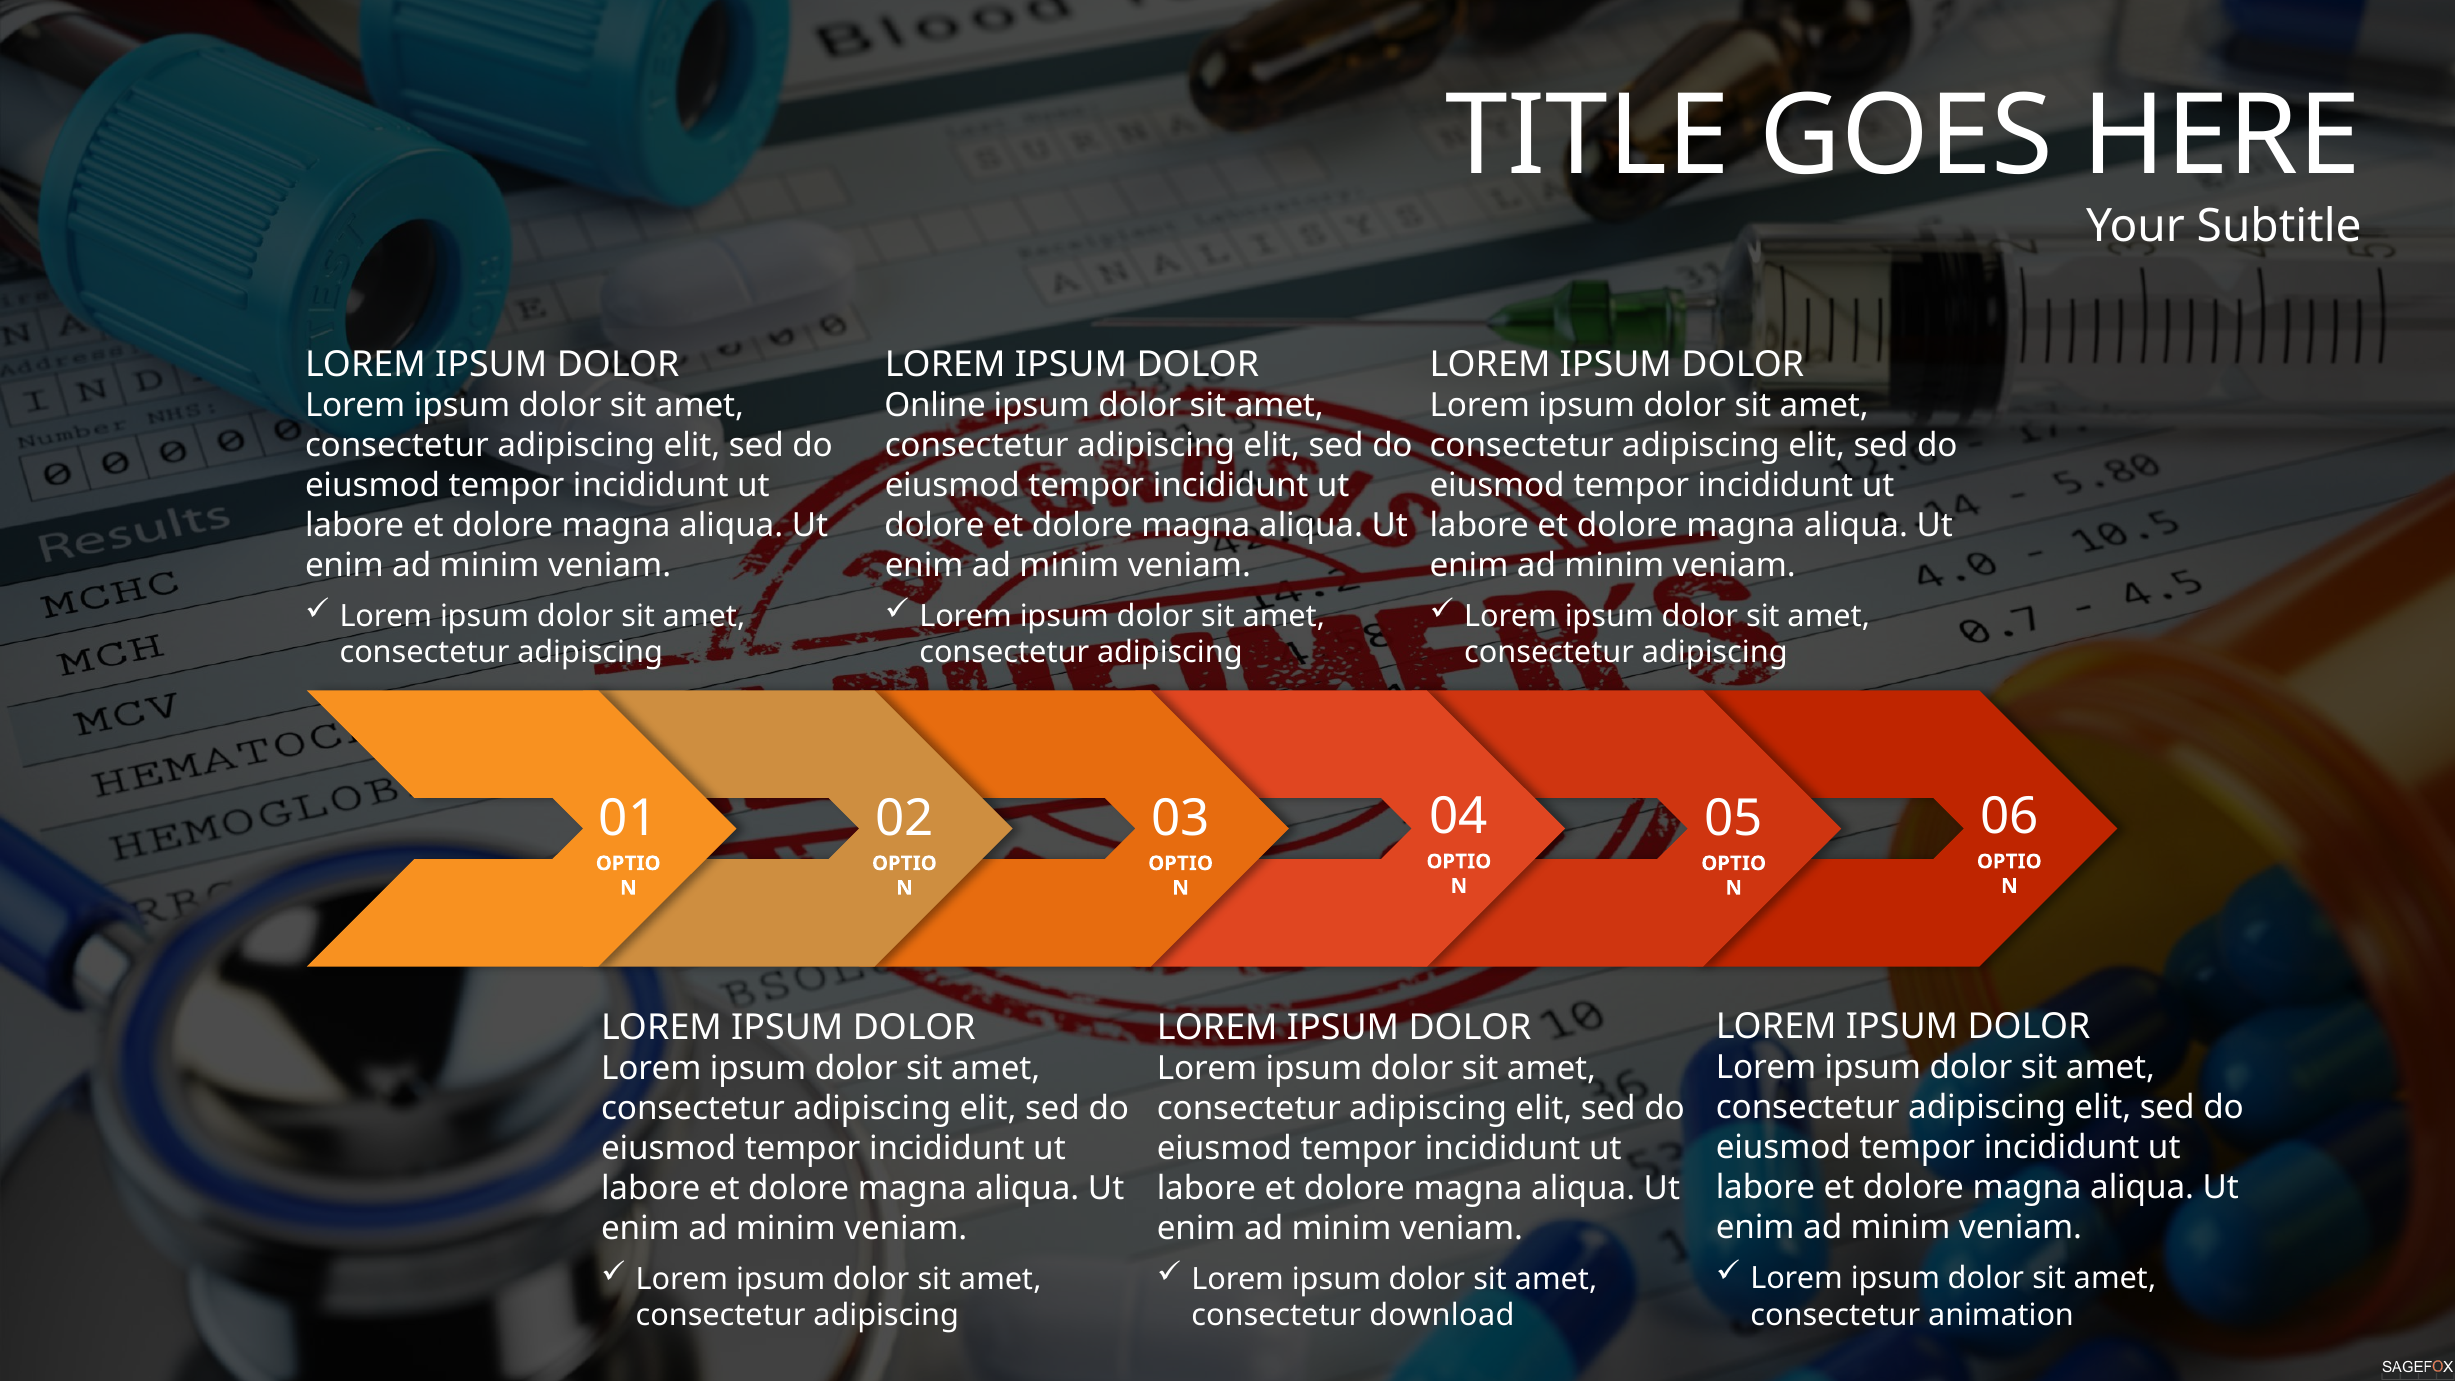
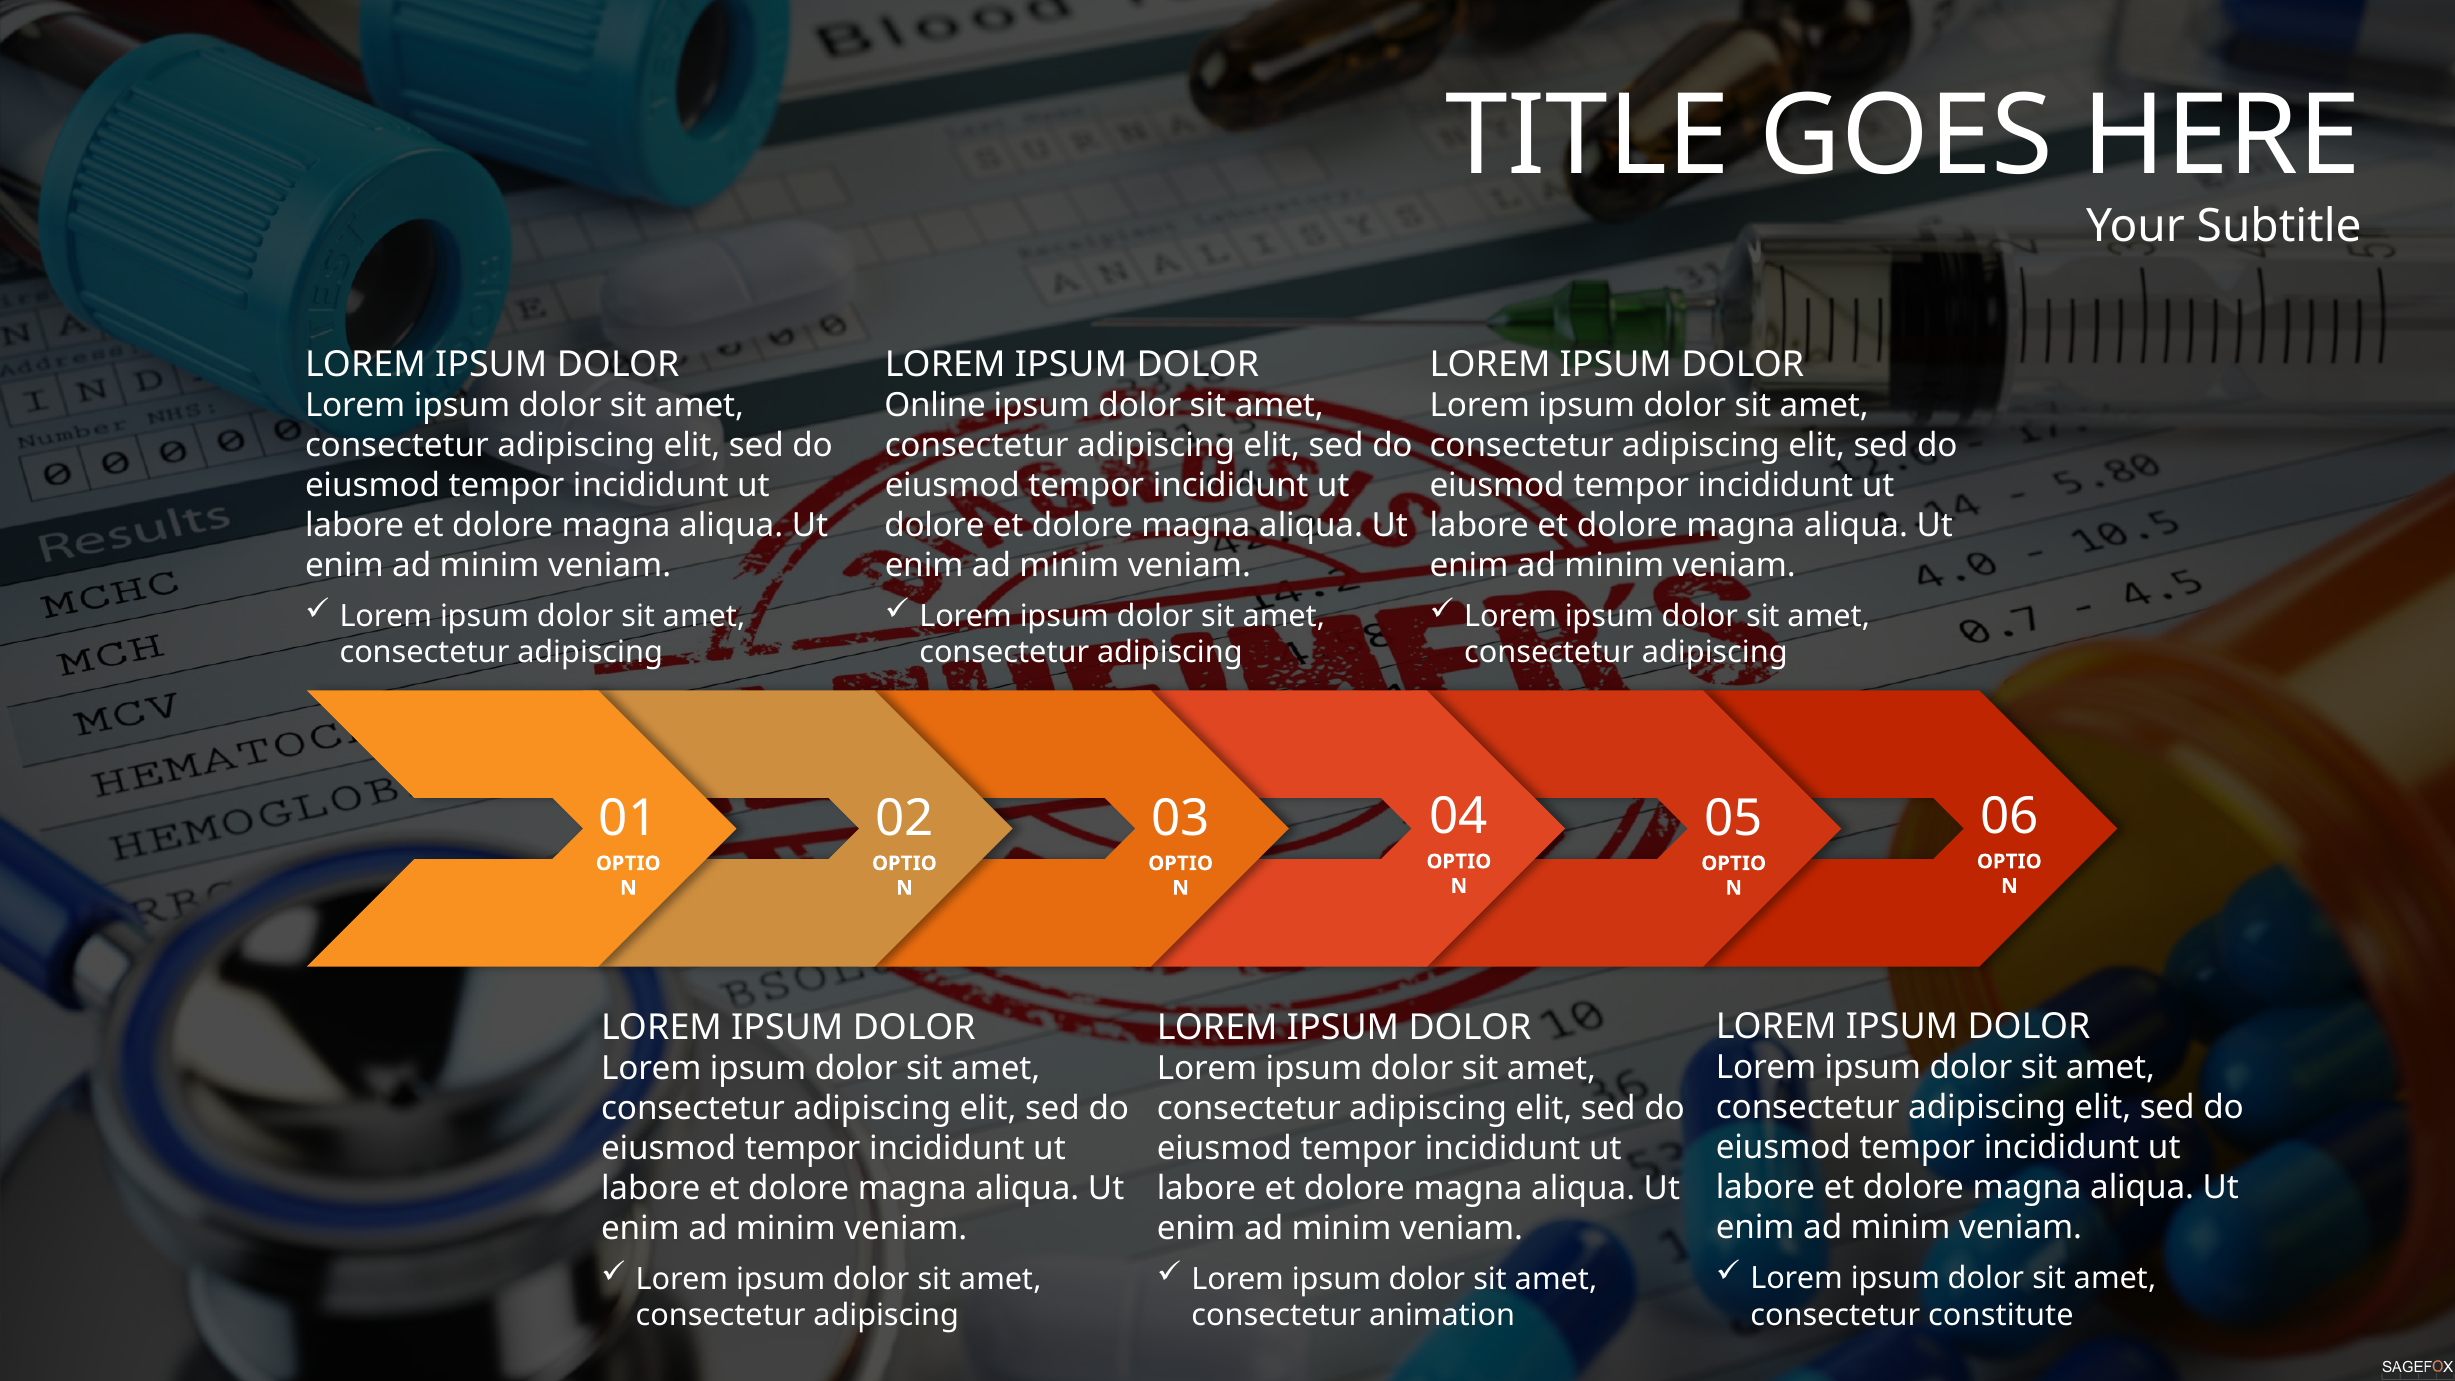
animation: animation -> constitute (2001, 1315)
download: download -> animation (1442, 1316)
